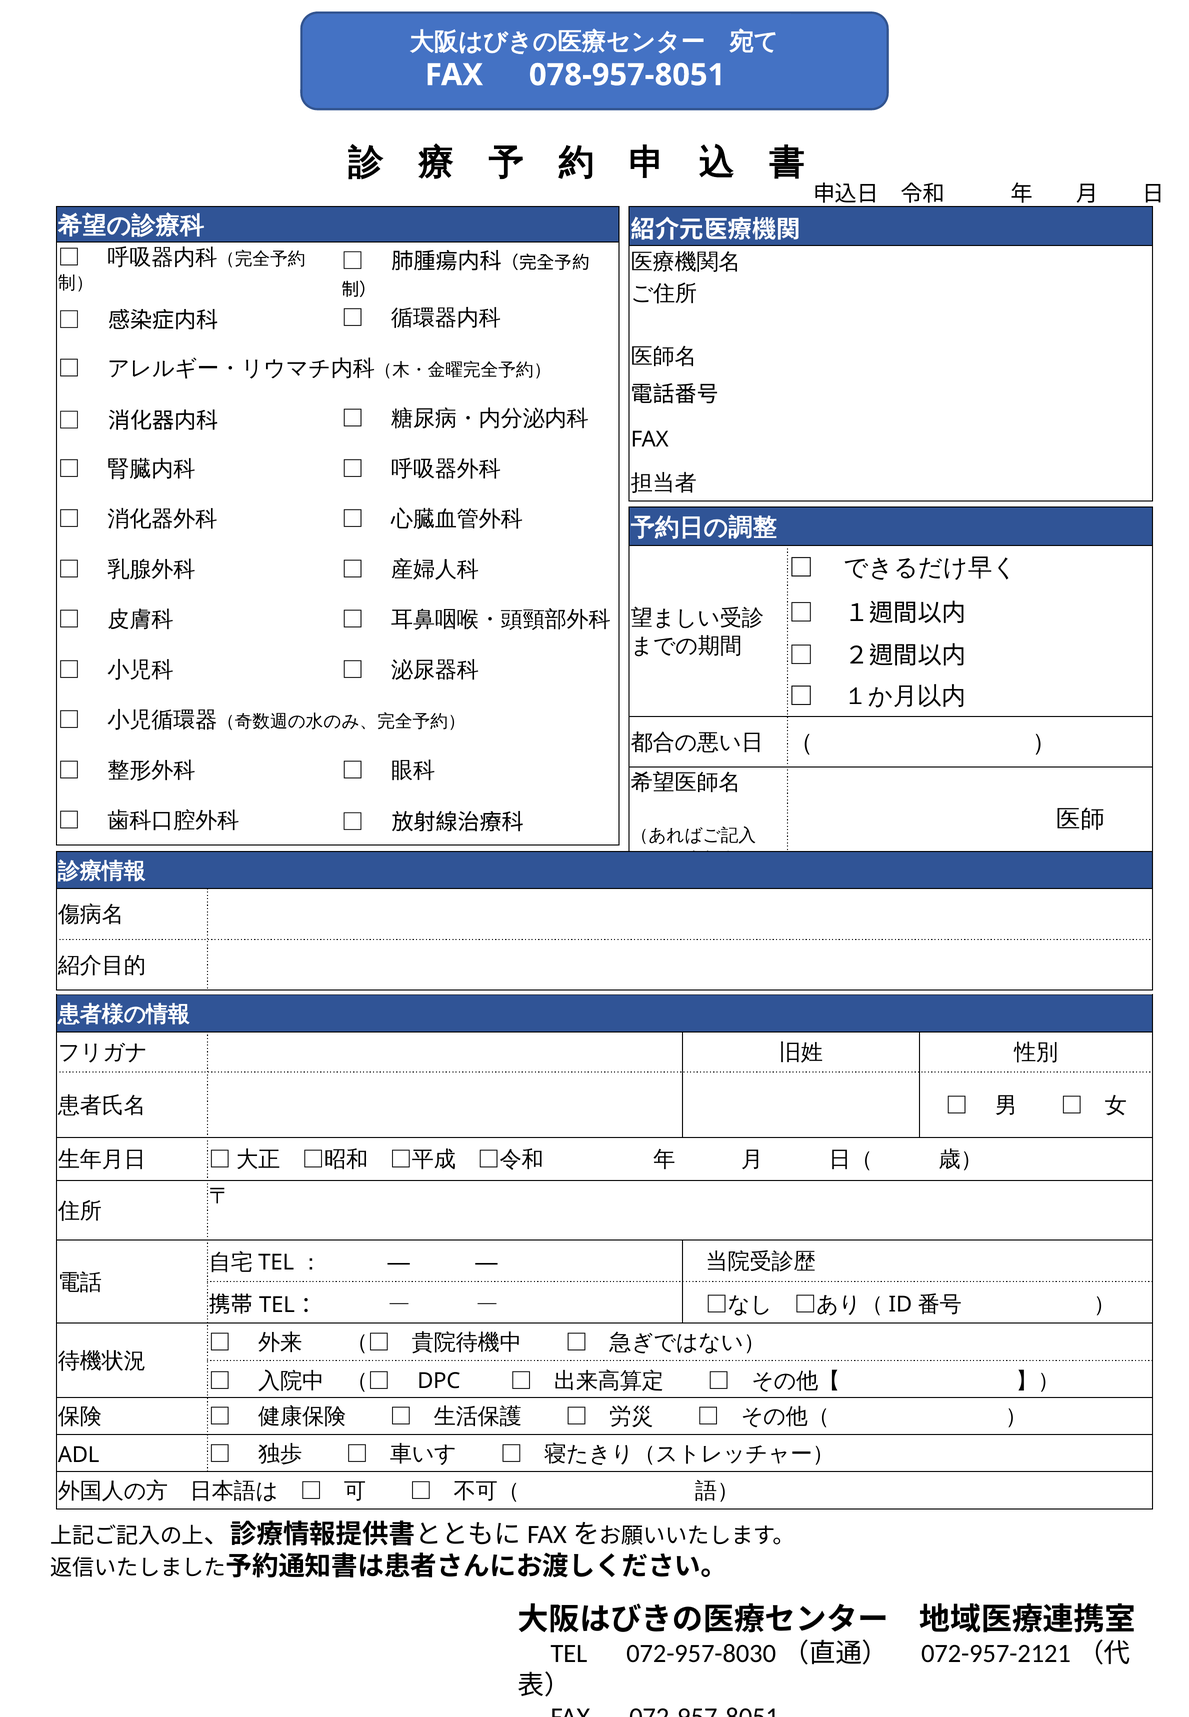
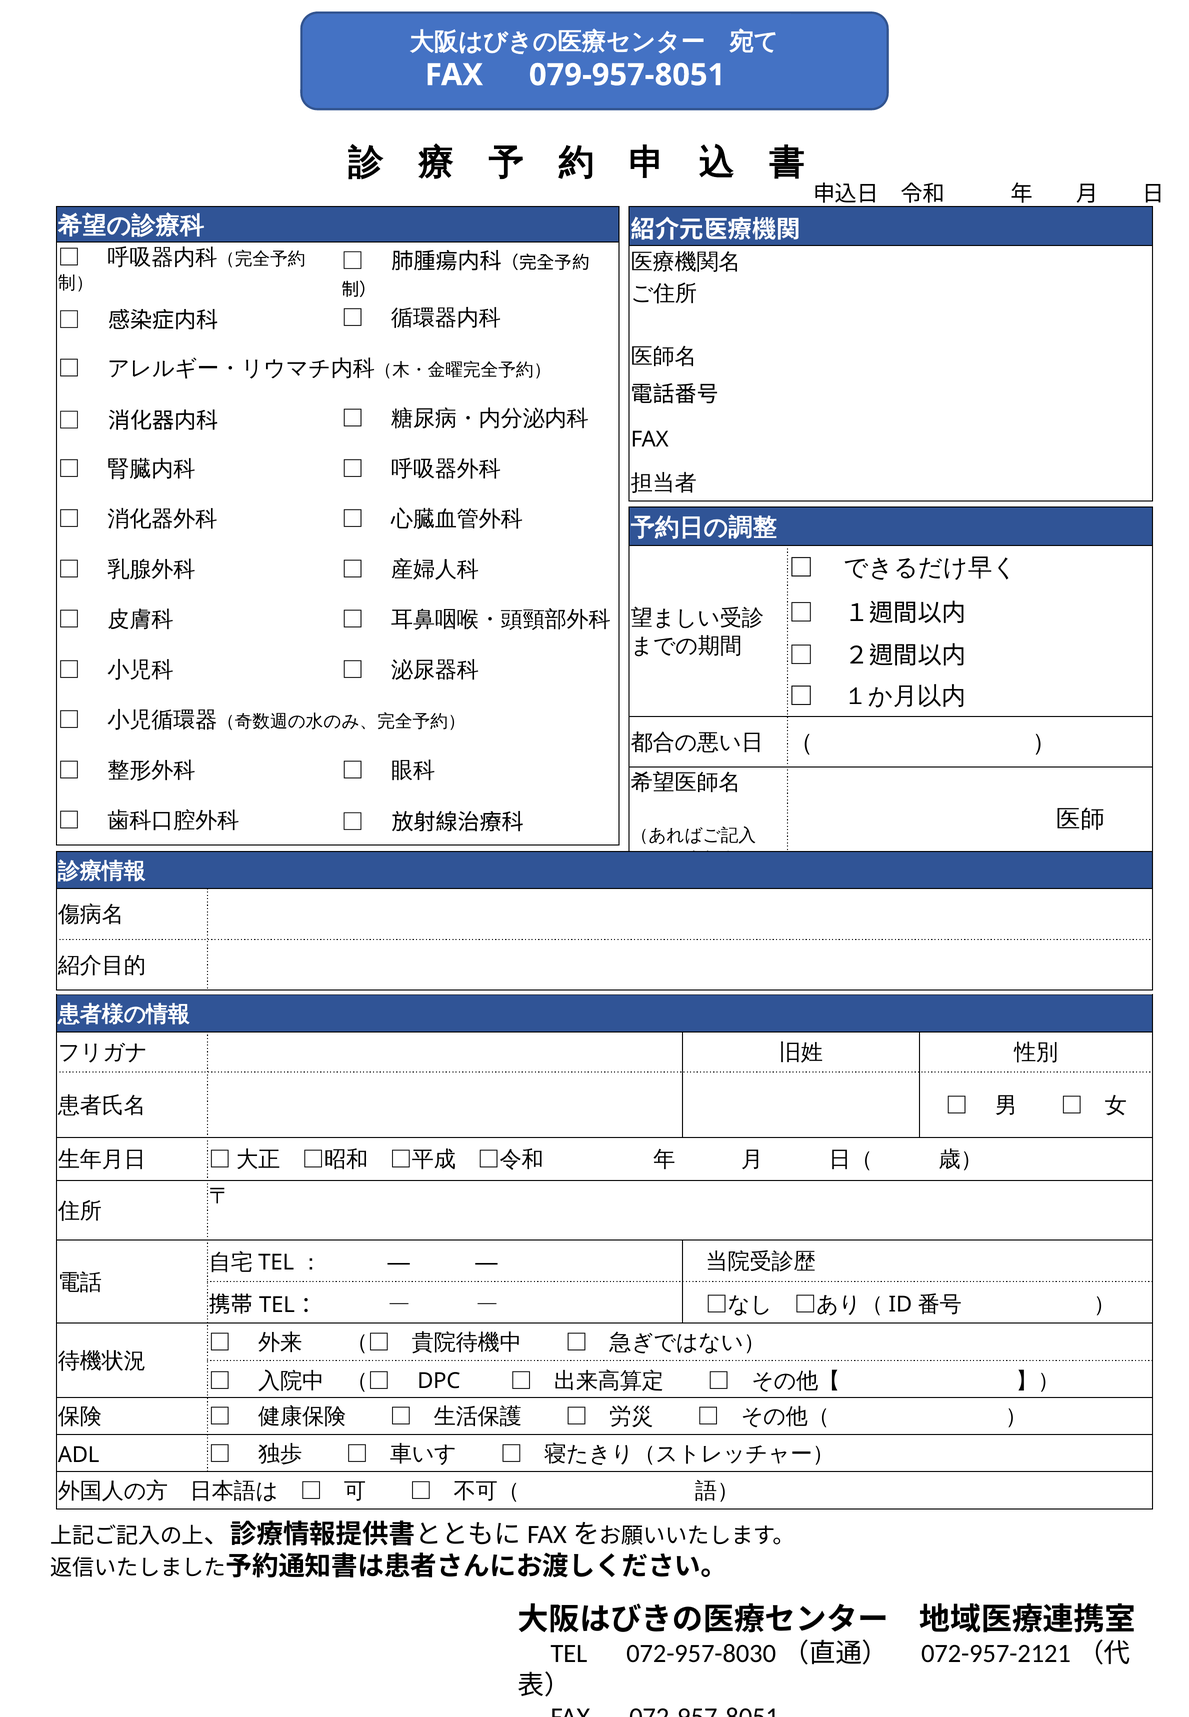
078-957-8051: 078-957-8051 -> 079-957-8051 (627, 75)
